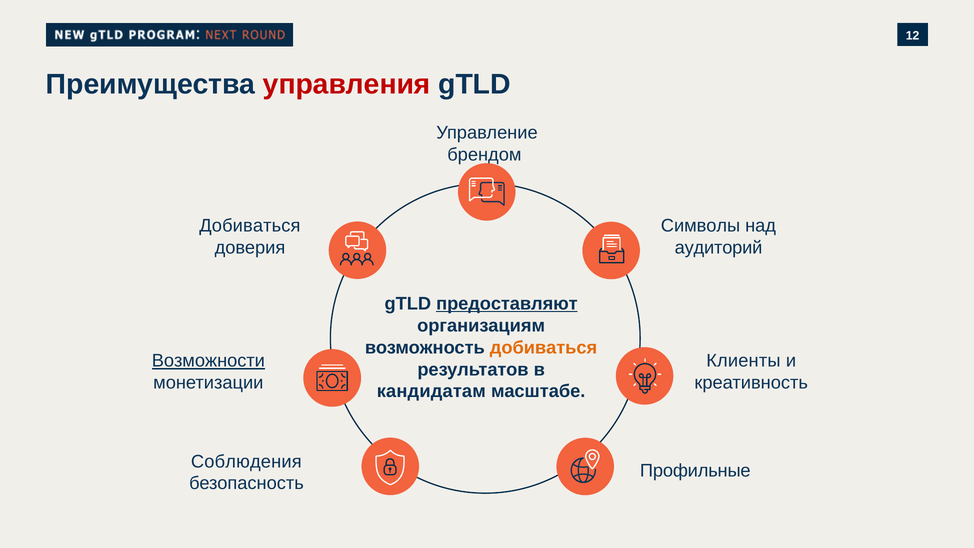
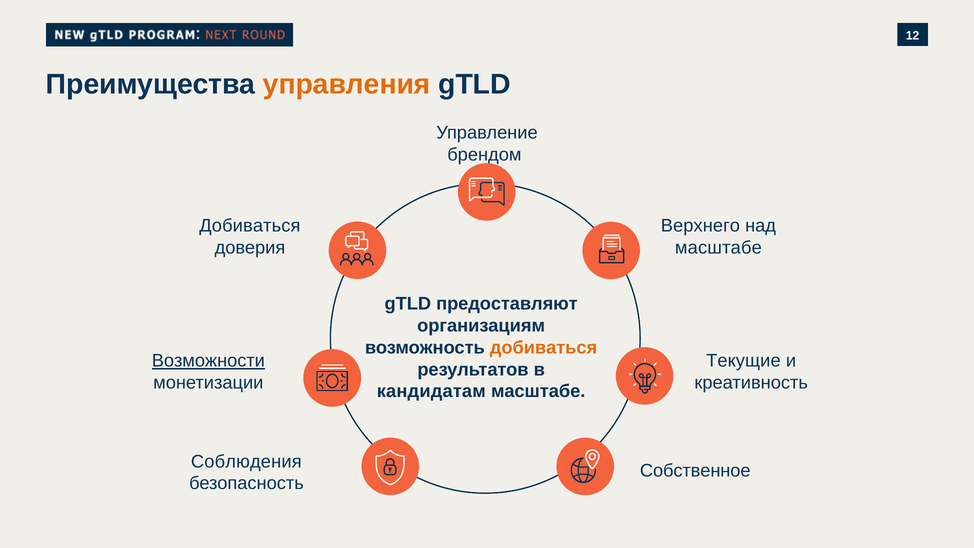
управления colour: red -> orange (347, 84)
Символы: Символы -> Верхнего (700, 226)
аудиторий: аудиторий -> масштабе (718, 247)
предоставляют underline: present -> none (507, 304)
Клиенты: Клиенты -> Текущие (743, 361)
Профильные: Профильные -> Собственное (695, 471)
